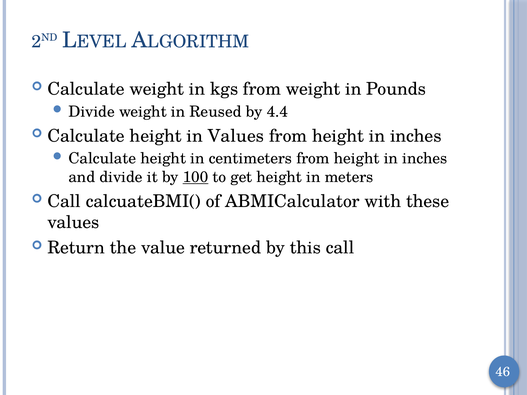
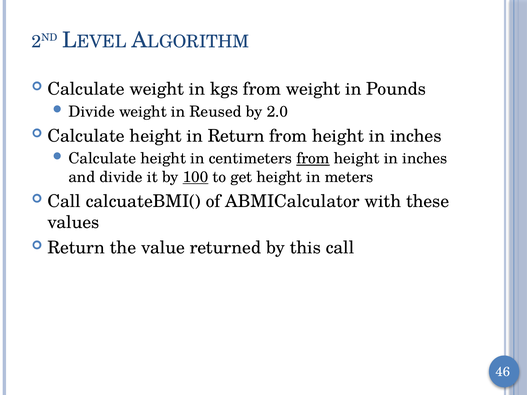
4.4: 4.4 -> 2.0 (277, 112)
in Values: Values -> Return (236, 136)
from underline: none -> present (313, 159)
